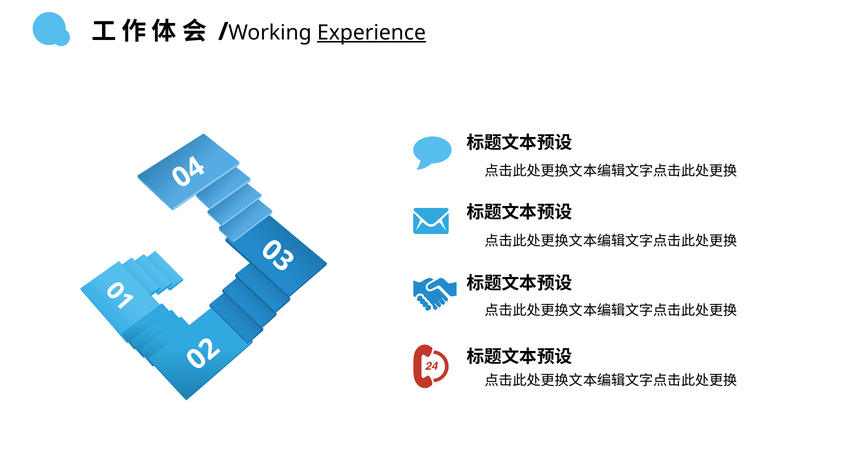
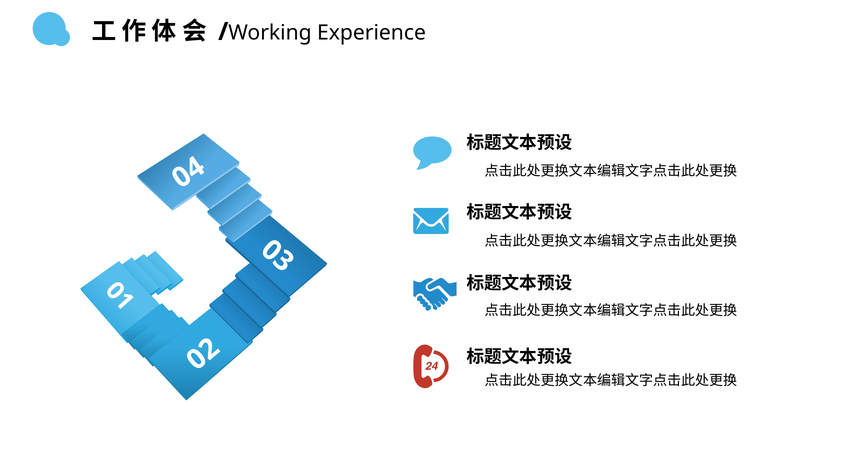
Experience underline: present -> none (372, 33)
